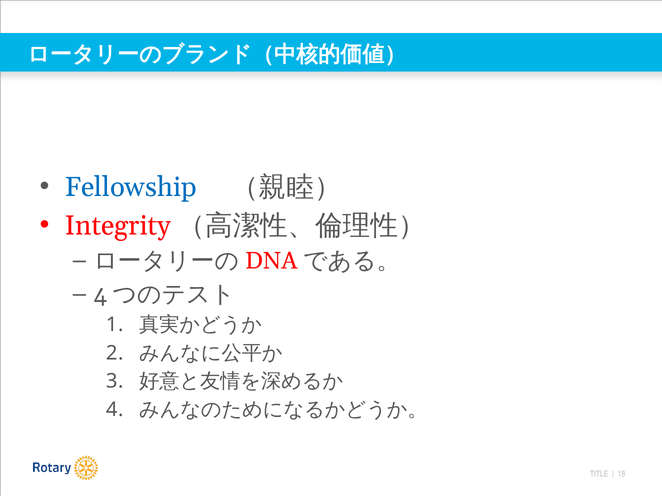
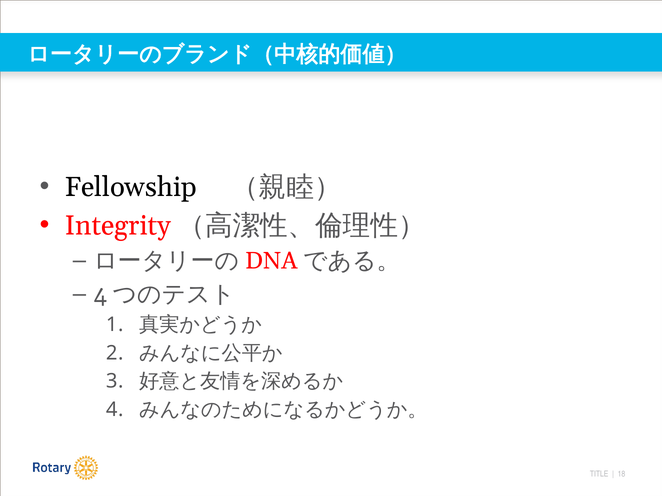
Fellowship colour: blue -> black (131, 187)
